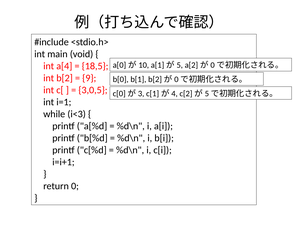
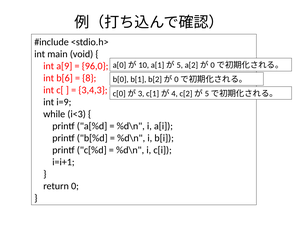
a[4: a[4 -> a[9 (64, 66)
18,5: 18,5 -> 96,0 (95, 66)
b[2: b[2 -> b[6 (65, 78)
9: 9 -> 8 (89, 78)
3,0,5: 3,0,5 -> 3,4,3 (93, 90)
i=1: i=1 -> i=9 (64, 102)
